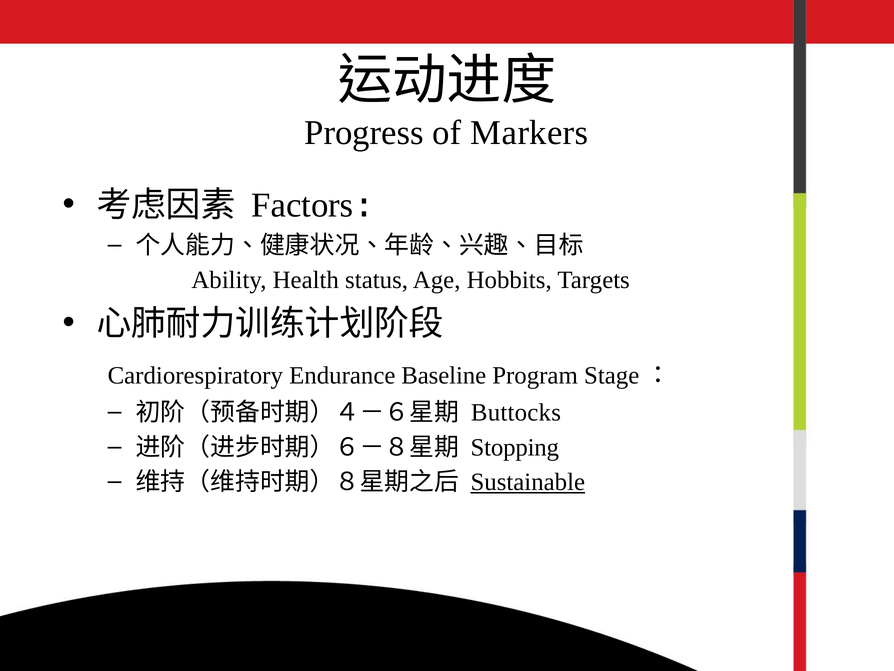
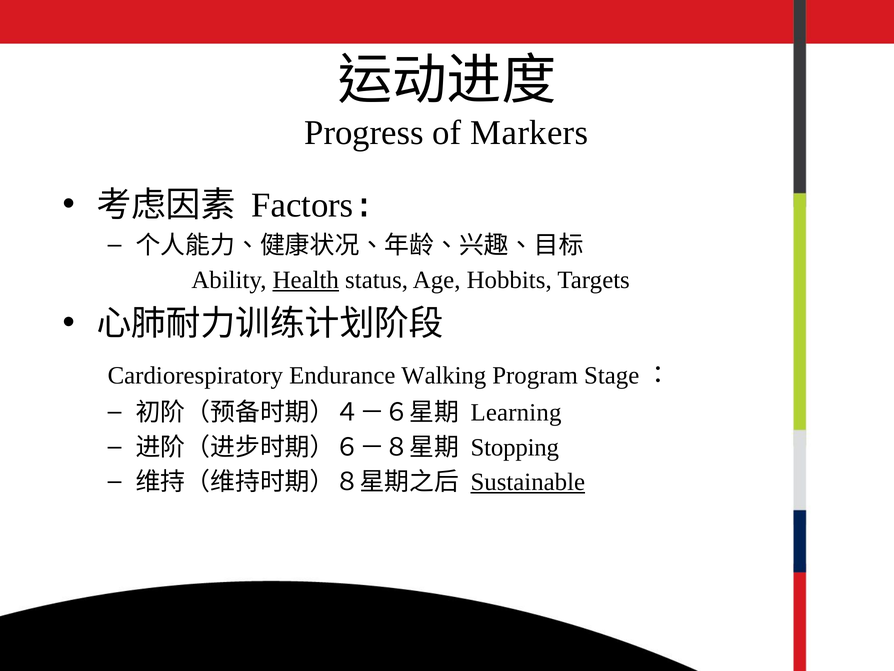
Health underline: none -> present (306, 280)
Baseline: Baseline -> Walking (444, 375)
Buttocks: Buttocks -> Learning (516, 412)
